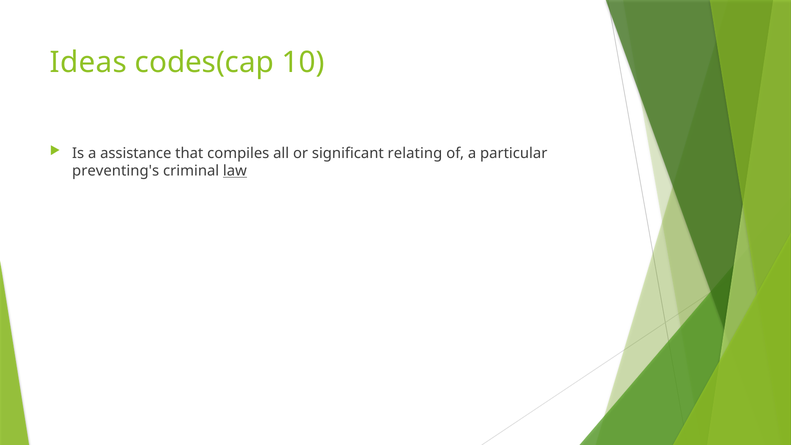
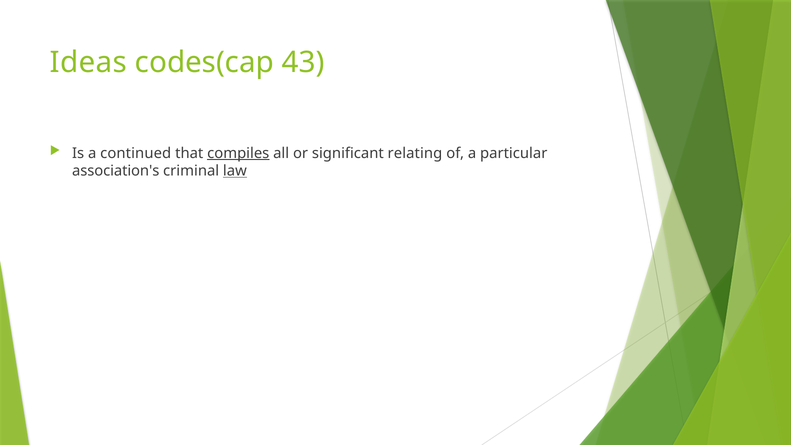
10: 10 -> 43 (303, 62)
assistance: assistance -> continued (136, 153)
compiles underline: none -> present (238, 153)
preventing's: preventing's -> association's (116, 171)
